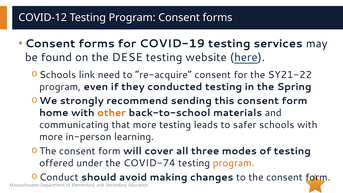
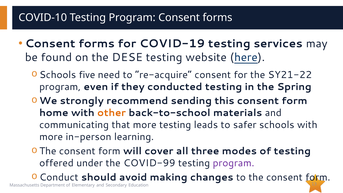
COVID-12: COVID-12 -> COVID-10 (43, 18)
link: link -> five (87, 75)
COVID-74: COVID-74 -> COVID-99 (149, 163)
program colour: orange -> purple (234, 163)
